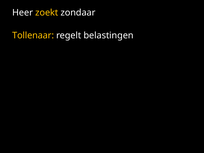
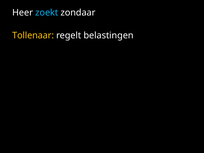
zoekt colour: yellow -> light blue (47, 13)
